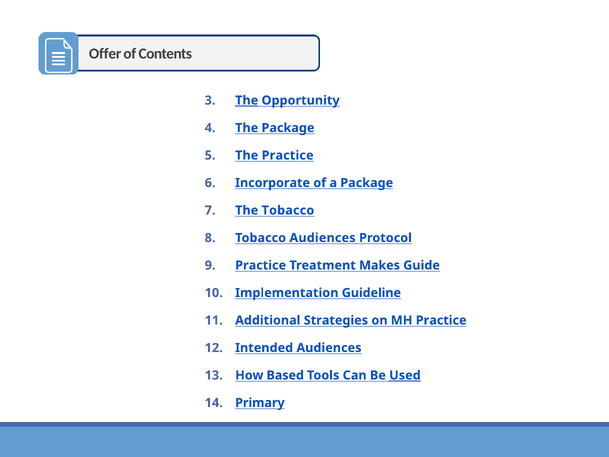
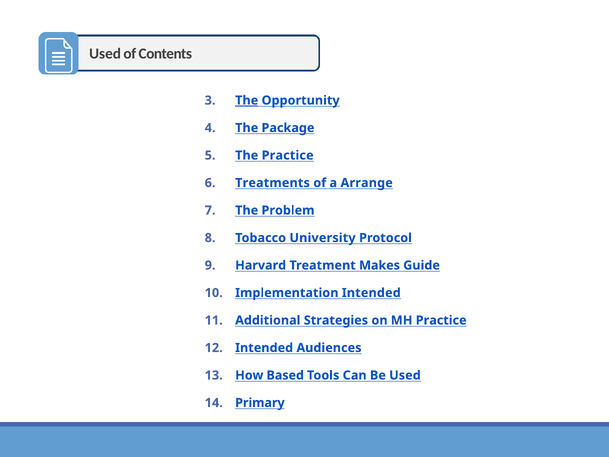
Offer: Offer -> Used (105, 54)
Incorporate: Incorporate -> Treatments (272, 183)
a Package: Package -> Arrange (367, 183)
The Tobacco: Tobacco -> Problem (288, 210)
Tobacco Audiences: Audiences -> University (323, 238)
Practice: Practice -> Harvard (261, 265)
Implementation Guideline: Guideline -> Intended (371, 293)
Used underline: present -> none (405, 375)
